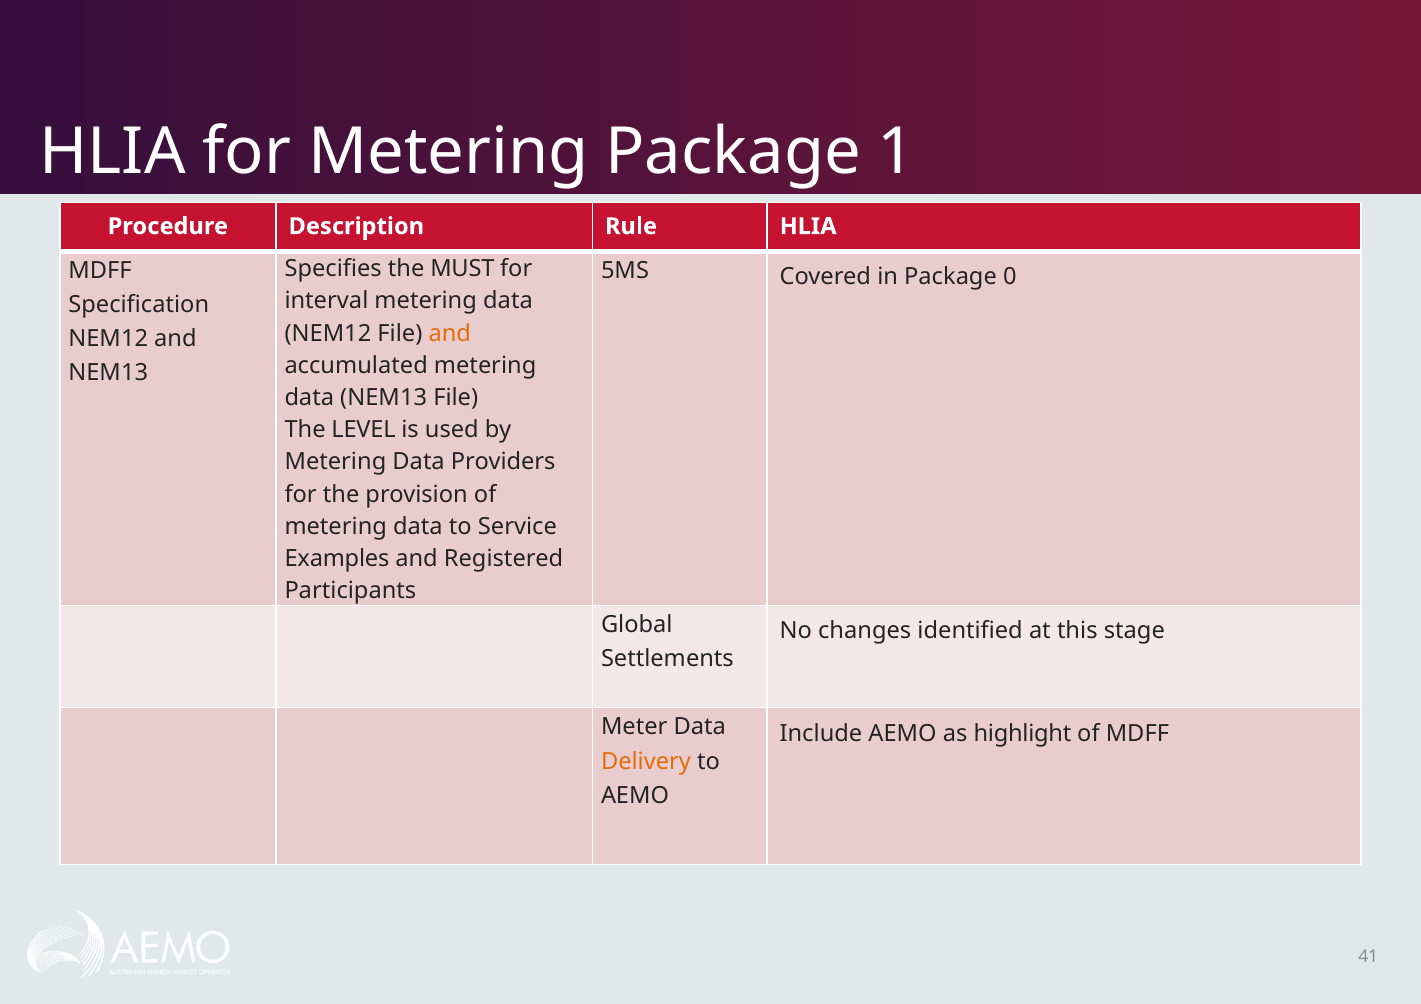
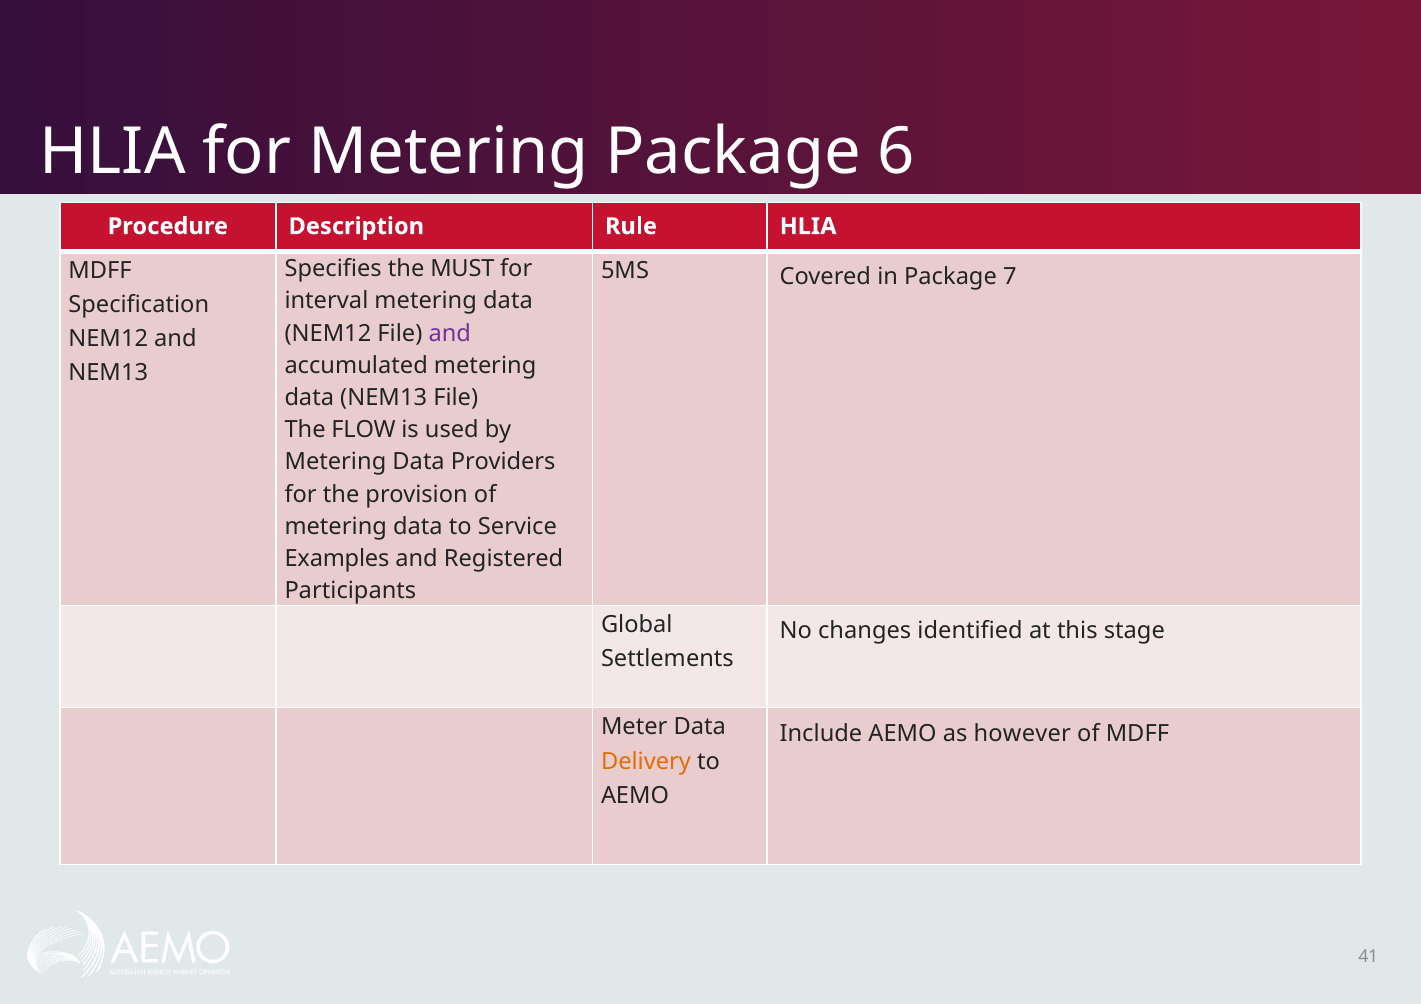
1: 1 -> 6 (897, 152)
0: 0 -> 7 (1010, 277)
and colour: orange -> purple (450, 334)
LEVEL: LEVEL -> FLOW (364, 430)
highlight: highlight -> however (1022, 734)
